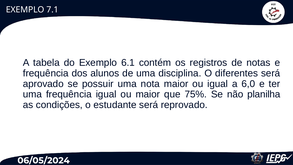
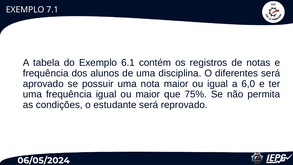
planilha: planilha -> permita (264, 94)
